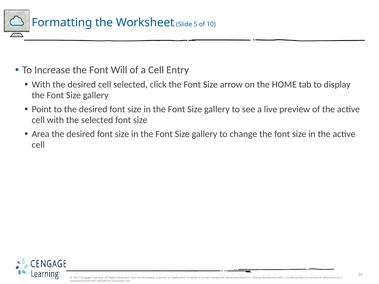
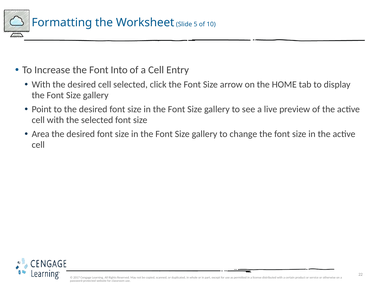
Will: Will -> Into (119, 70)
